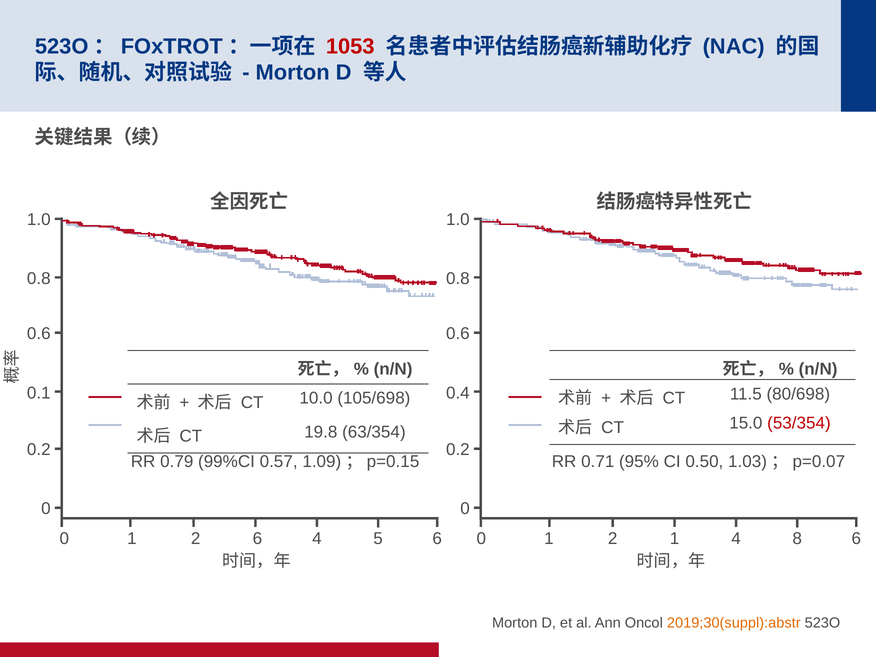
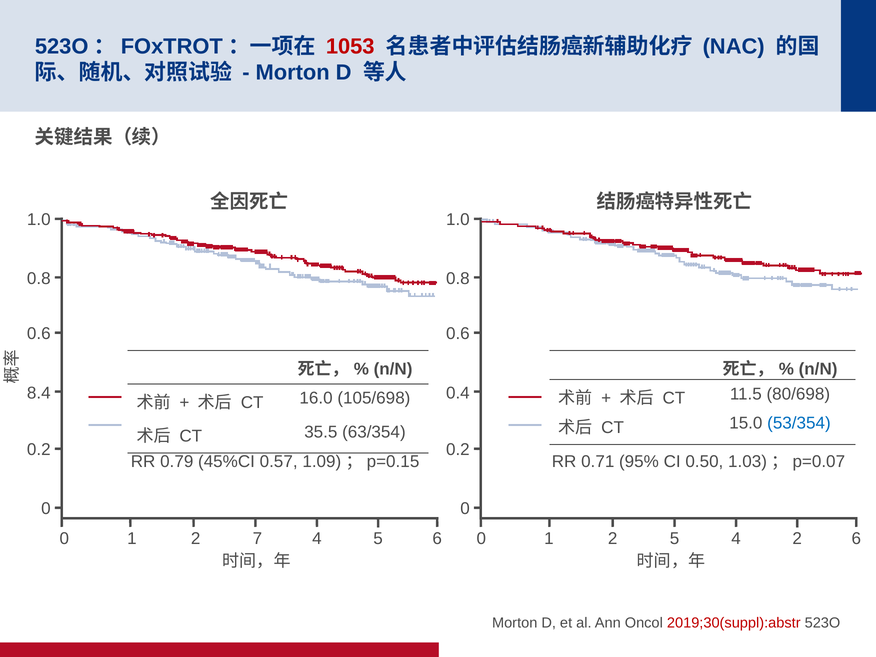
0.1: 0.1 -> 8.4 (39, 393)
10.0: 10.0 -> 16.0 (316, 398)
53/354 colour: red -> blue (799, 423)
19.8: 19.8 -> 35.5 (321, 432)
99%CI: 99%CI -> 45%CI (227, 462)
2 6: 6 -> 7 (257, 539)
2 1: 1 -> 5 (675, 539)
0 8: 8 -> 2 (797, 539)
2019;30(suppl):abstr colour: orange -> red (734, 623)
